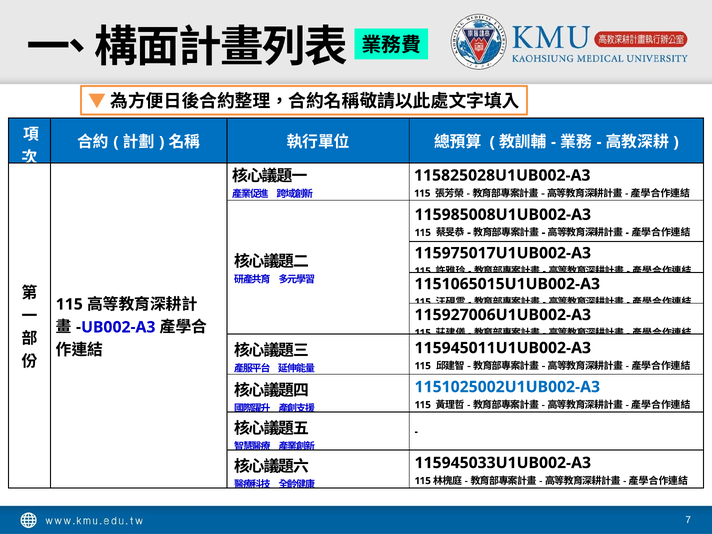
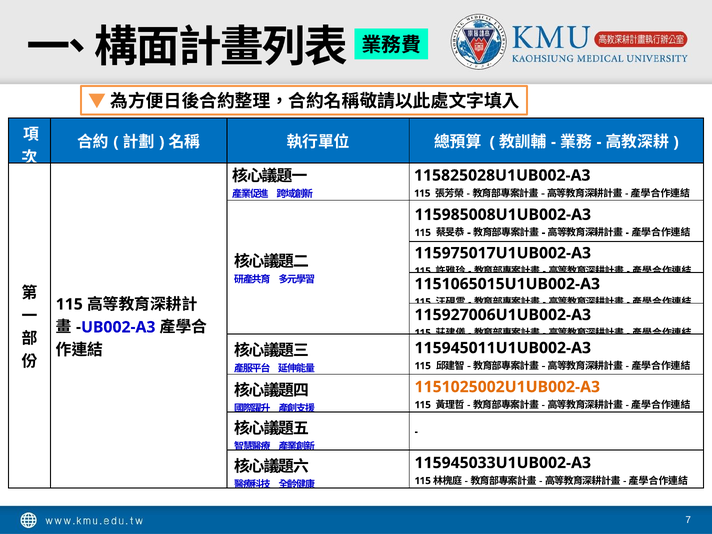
1151025002U1UB002-A3 colour: blue -> orange (507, 387)
